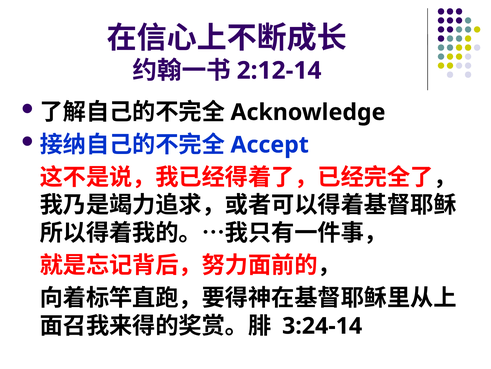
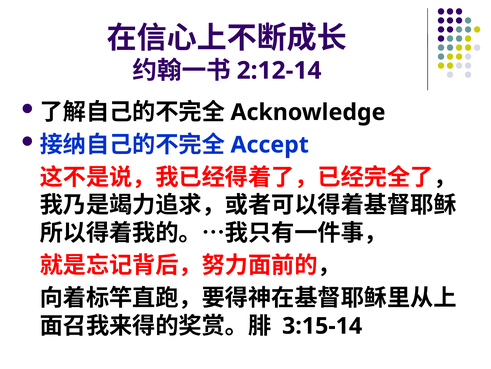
3:24-14: 3:24-14 -> 3:15-14 (322, 325)
